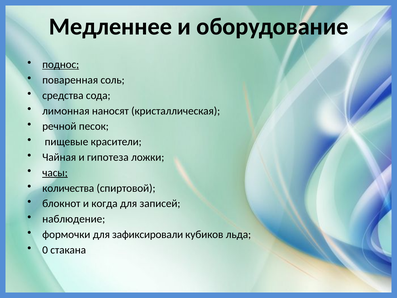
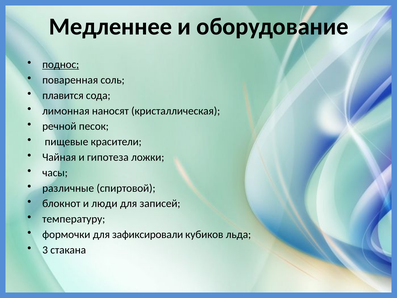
средства: средства -> плавится (63, 95)
часы underline: present -> none (55, 173)
количества: количества -> различные (68, 188)
когда: когда -> люди (104, 203)
наблюдение: наблюдение -> температуру (74, 219)
0: 0 -> 3 (45, 250)
